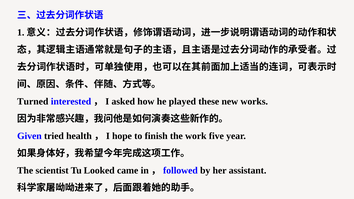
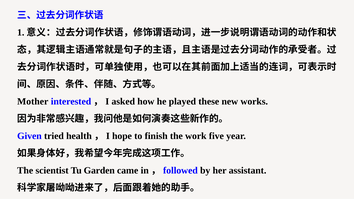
Turned: Turned -> Mother (33, 102)
Looked: Looked -> Garden (99, 171)
